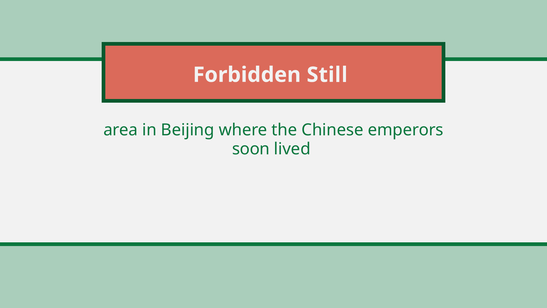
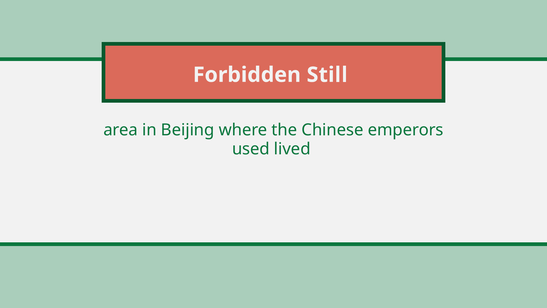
soon: soon -> used (251, 149)
